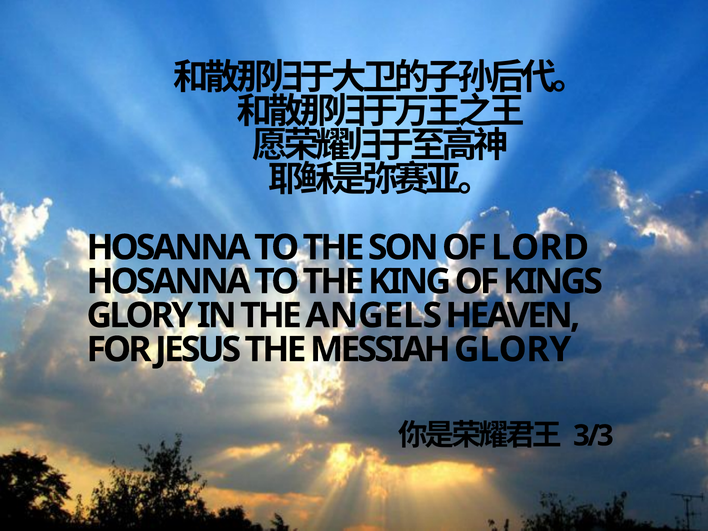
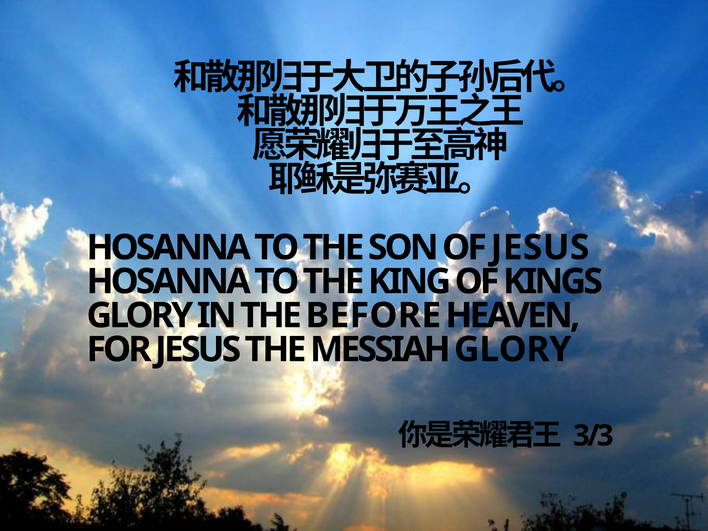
OF LORD: LORD -> JESUS (540, 248)
ANGELS: ANGELS -> BEFORE (373, 316)
